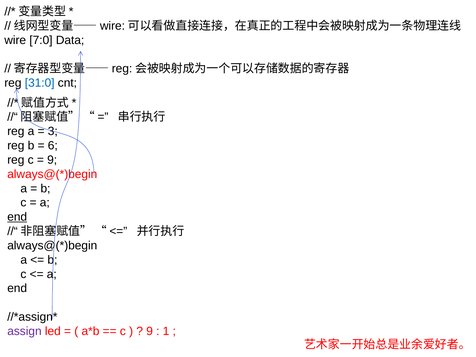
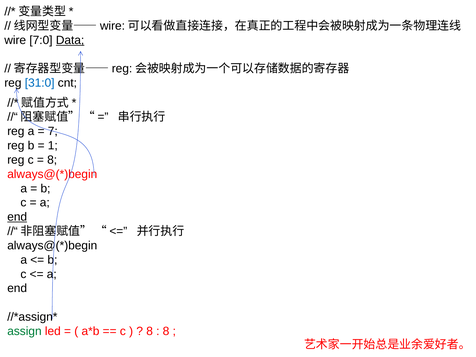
Data underline: none -> present (70, 40)
3: 3 -> 7 (53, 131)
6: 6 -> 1 (53, 146)
9: 9 -> 8 (52, 160)
assign colour: purple -> green (24, 331)
9: 9 -> 8 (150, 331)
1: 1 -> 8 (166, 331)
